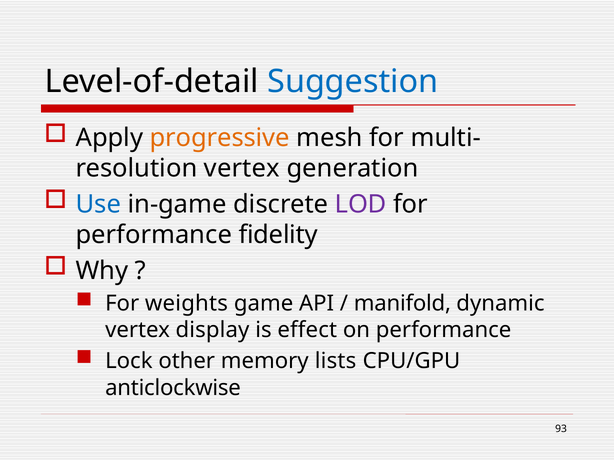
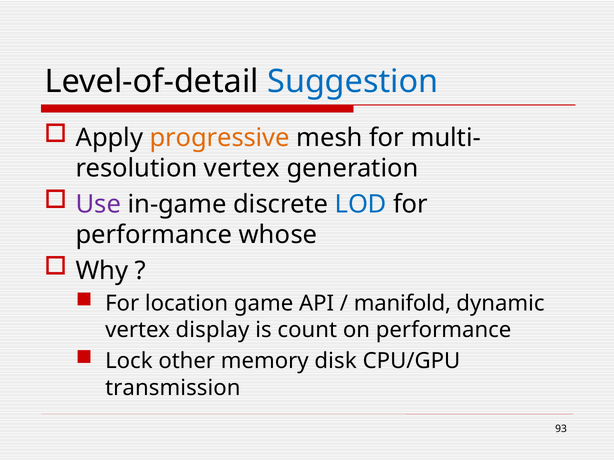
Use colour: blue -> purple (98, 204)
LOD colour: purple -> blue (361, 204)
fidelity: fidelity -> whose (278, 235)
weights: weights -> location (187, 304)
effect: effect -> count (307, 330)
lists: lists -> disk (336, 362)
anticlockwise: anticlockwise -> transmission (173, 388)
